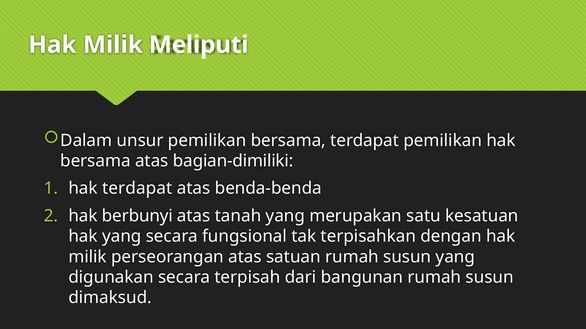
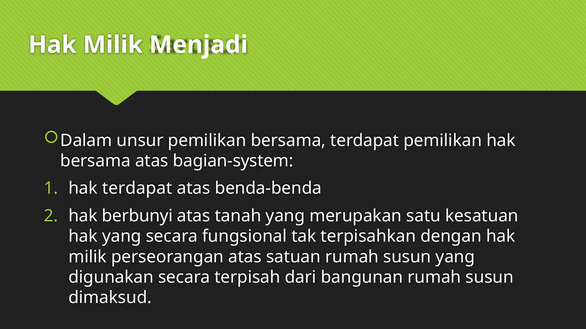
Meliputi: Meliputi -> Menjadi (199, 45)
bagian-dimiliki: bagian-dimiliki -> bagian-system (233, 161)
